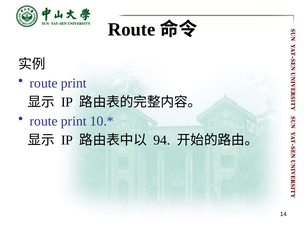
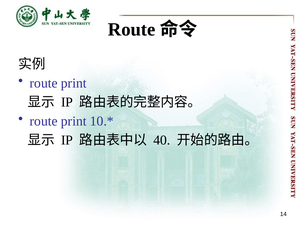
94: 94 -> 40 (162, 140)
